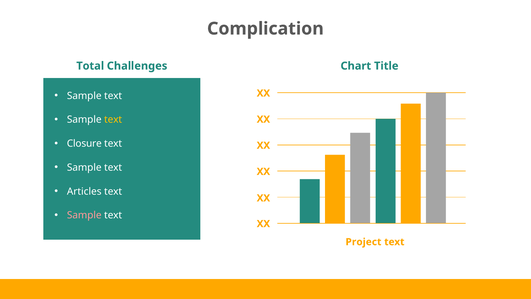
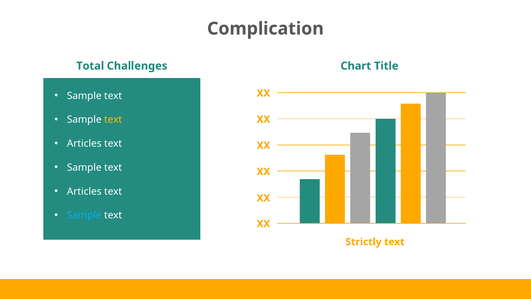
Closure: Closure -> Articles (84, 143)
Sample colour: pink -> light blue (84, 215)
Project: Project -> Strictly (363, 242)
